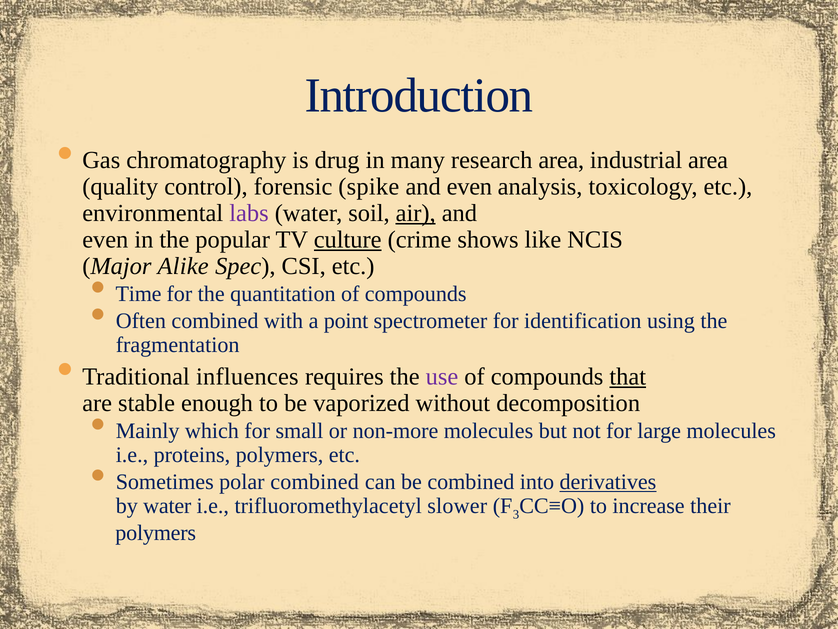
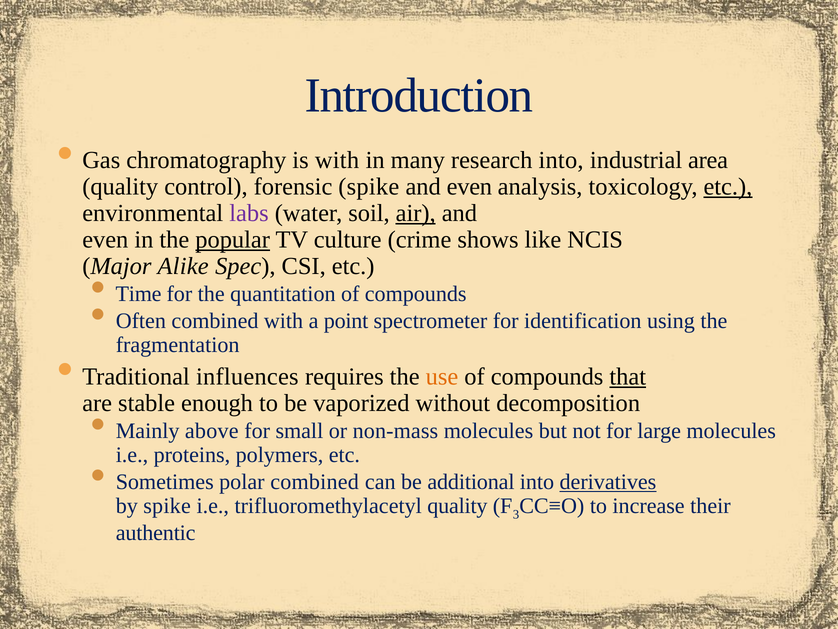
is drug: drug -> with (337, 160)
research area: area -> into (561, 160)
etc underline: none -> present (728, 187)
popular underline: none -> present (233, 239)
culture underline: present -> none (348, 239)
use colour: purple -> orange (442, 376)
which: which -> above (212, 431)
non-more: non-more -> non-mass (395, 431)
be combined: combined -> additional (471, 482)
by water: water -> spike (167, 505)
trifluoromethylacetyl slower: slower -> quality (457, 505)
polymers: polymers -> authentic (156, 533)
